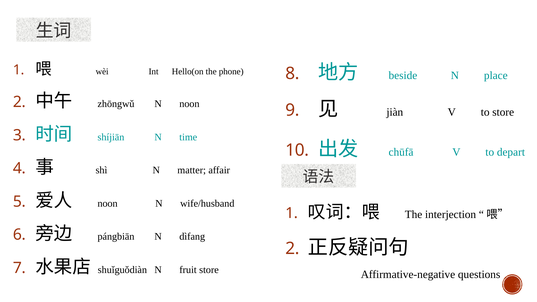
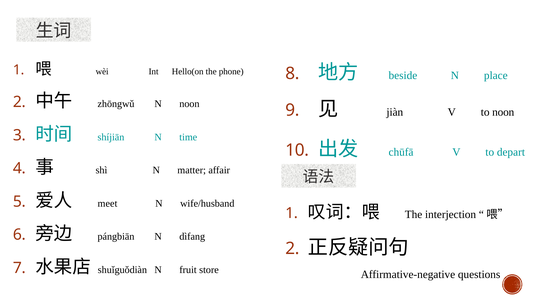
to store: store -> noon (503, 112)
noon: noon -> meet (108, 203)
